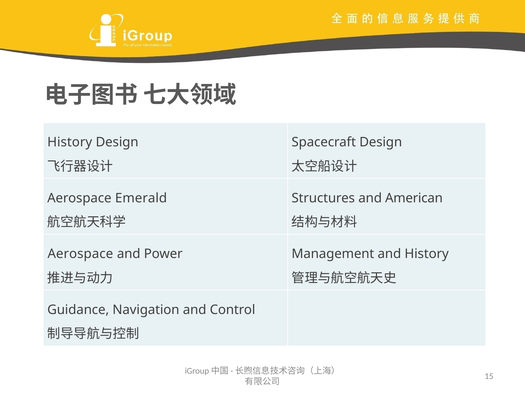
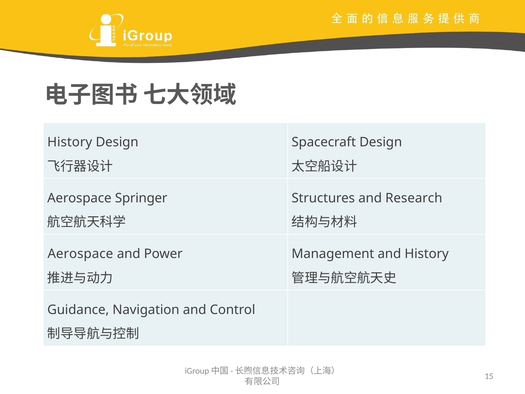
Emerald: Emerald -> Springer (141, 198)
American: American -> Research (414, 198)
